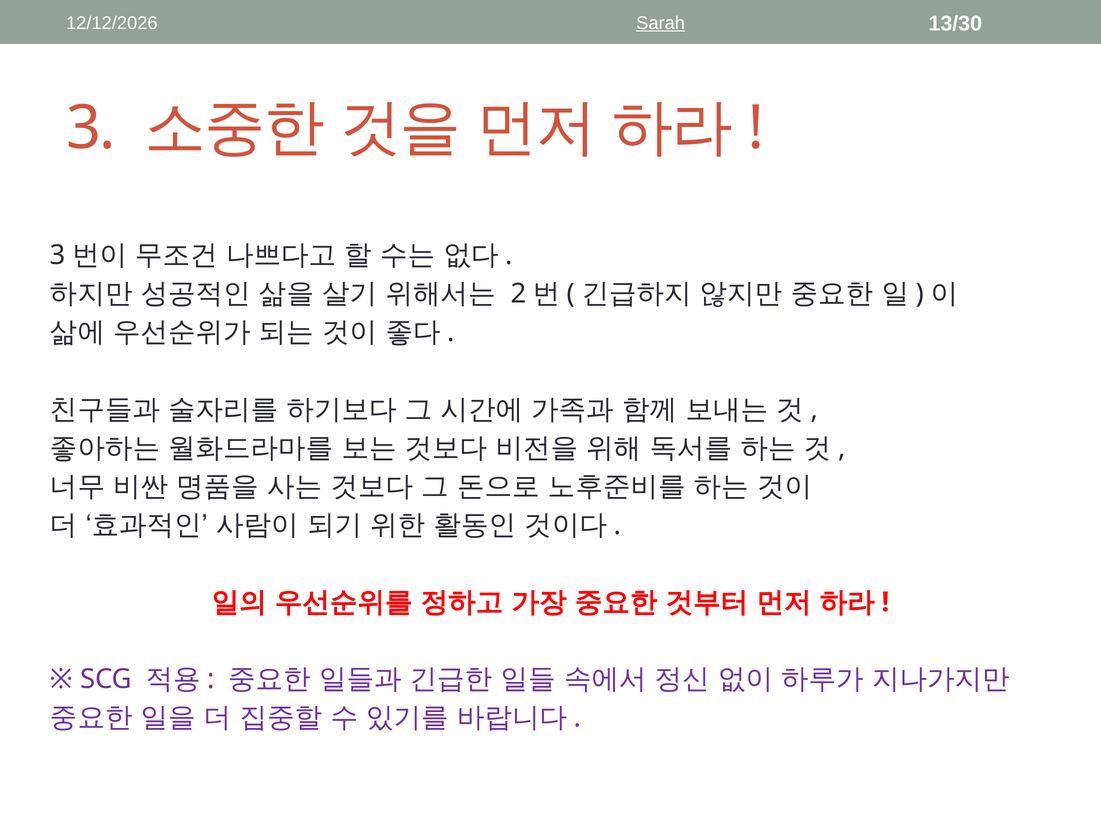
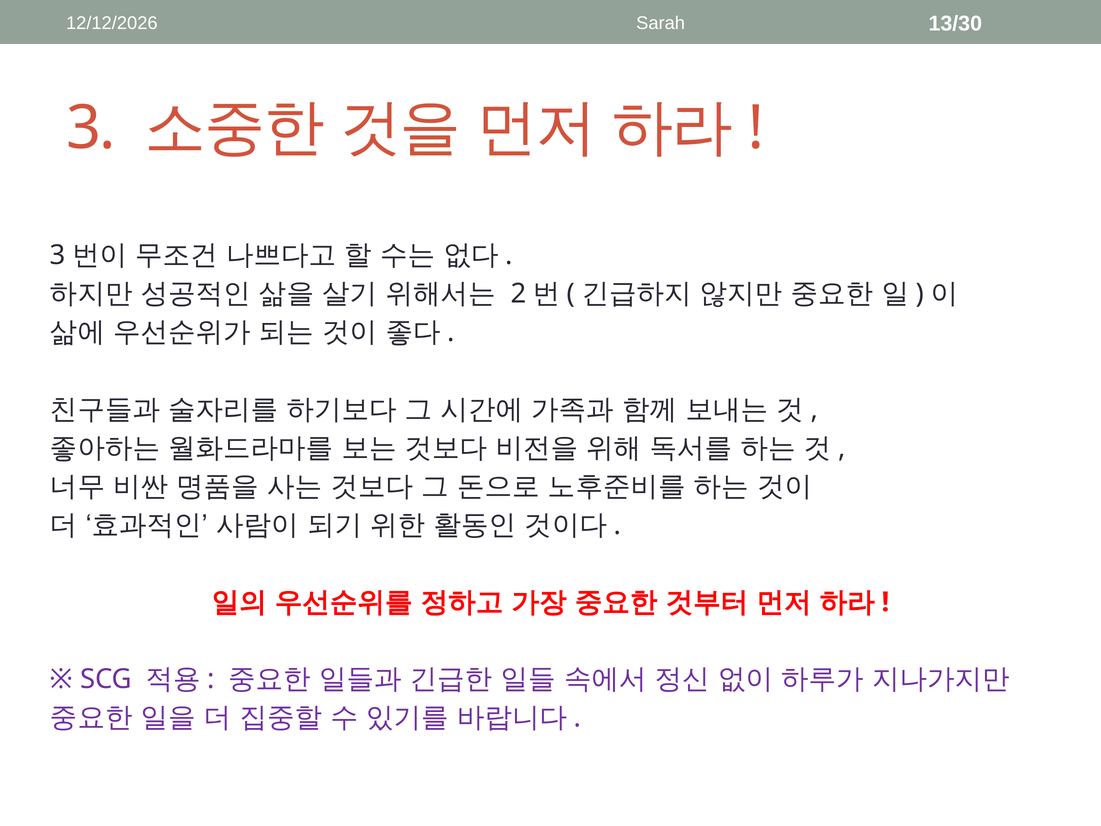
Sarah underline: present -> none (661, 23)
